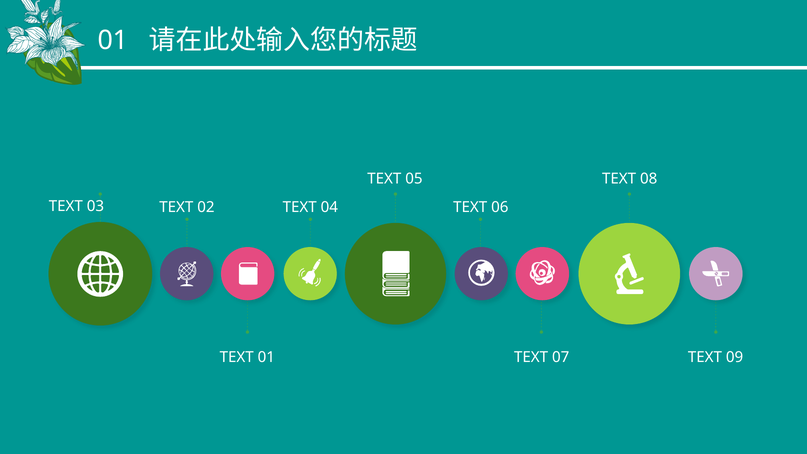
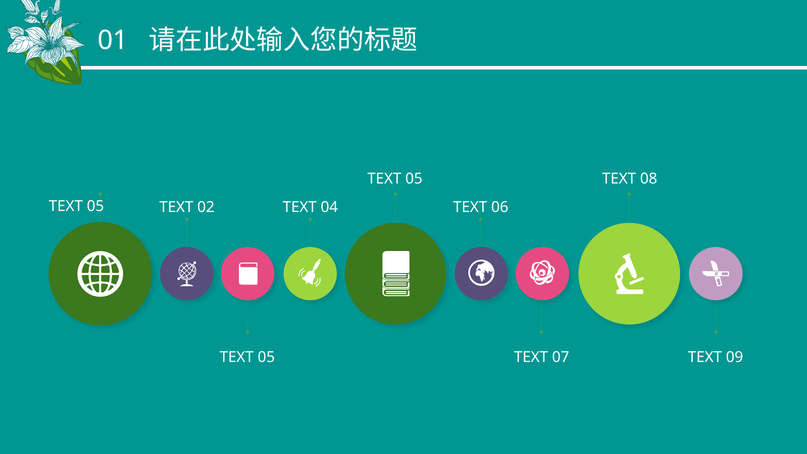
03: 03 -> 05 (96, 206)
01: 01 -> 05 (266, 357)
